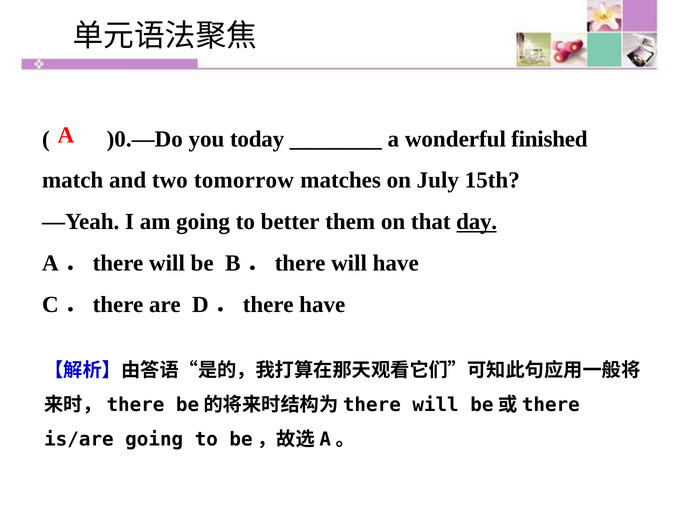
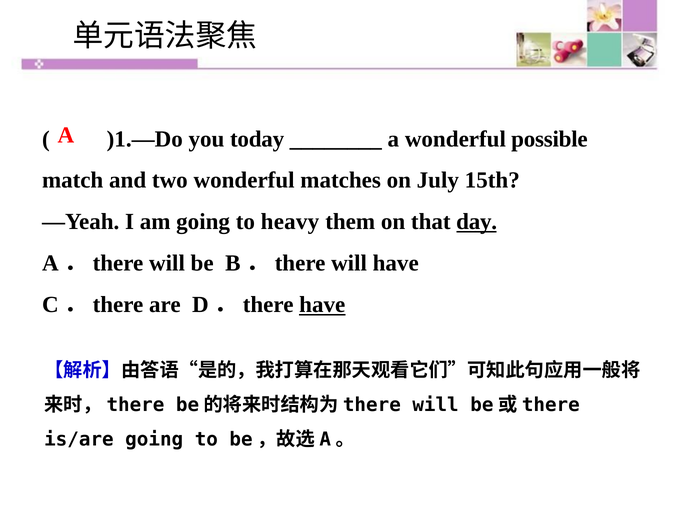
)0.—Do: )0.—Do -> )1.—Do (145, 139)
finished: finished -> possible (549, 139)
two tomorrow: tomorrow -> wonderful (244, 180)
better: better -> heavy (290, 222)
have underline: none -> present (322, 305)
